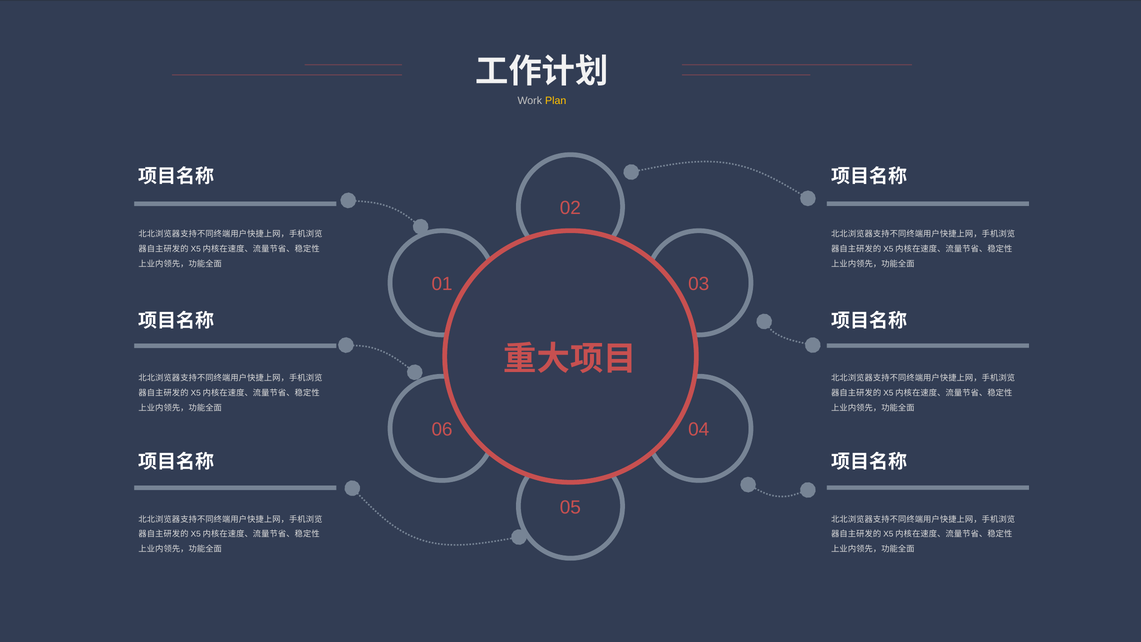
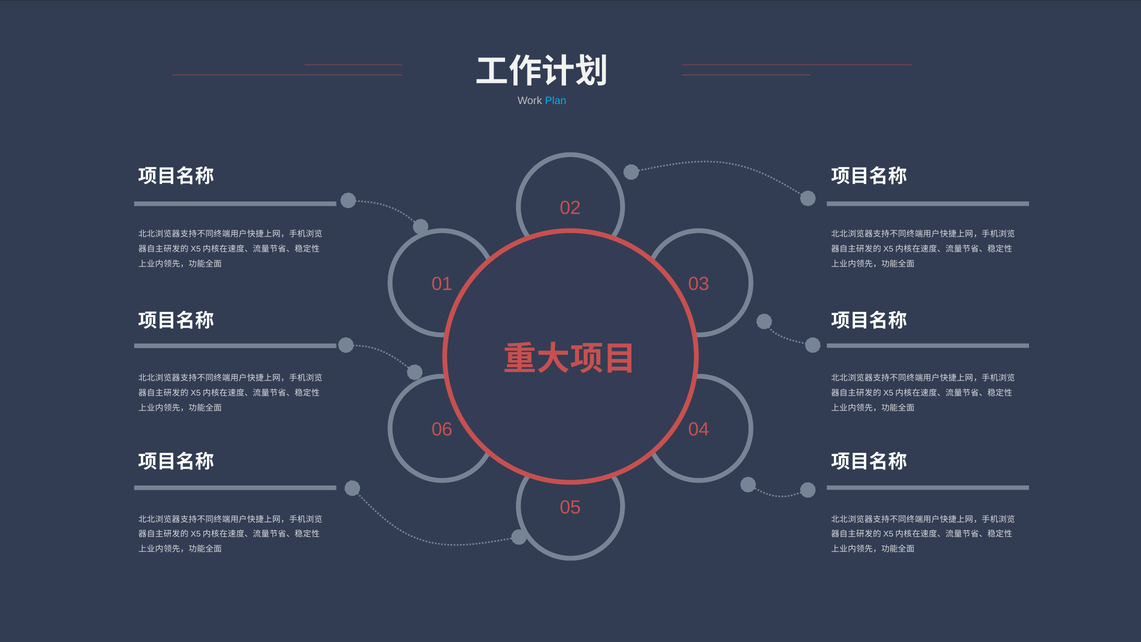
Plan colour: yellow -> light blue (556, 101)
